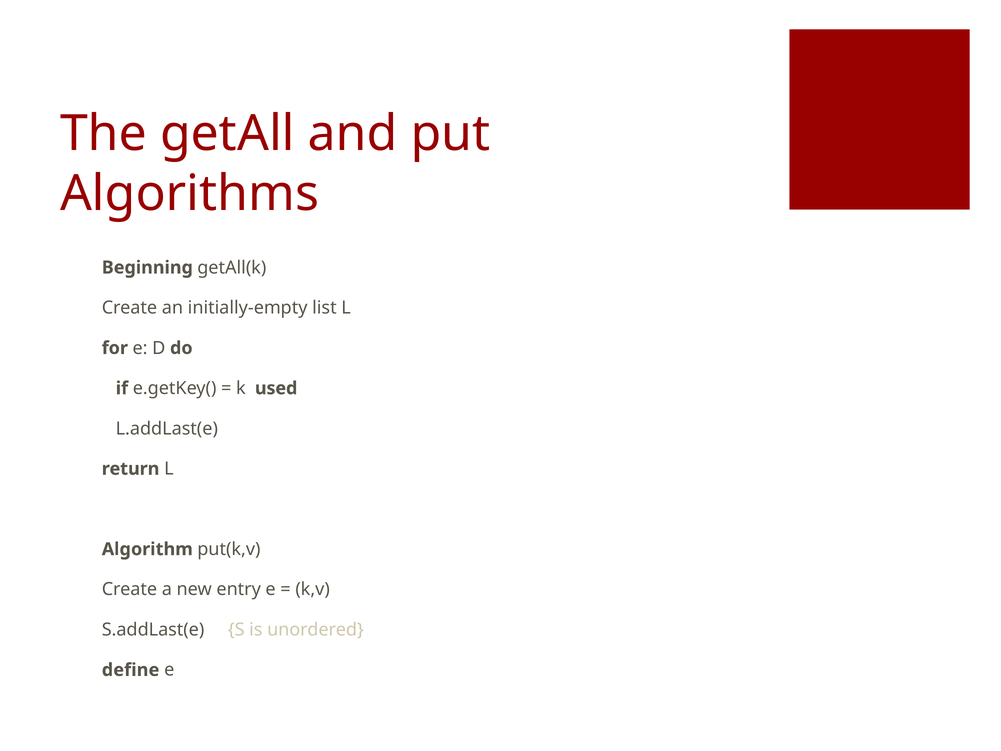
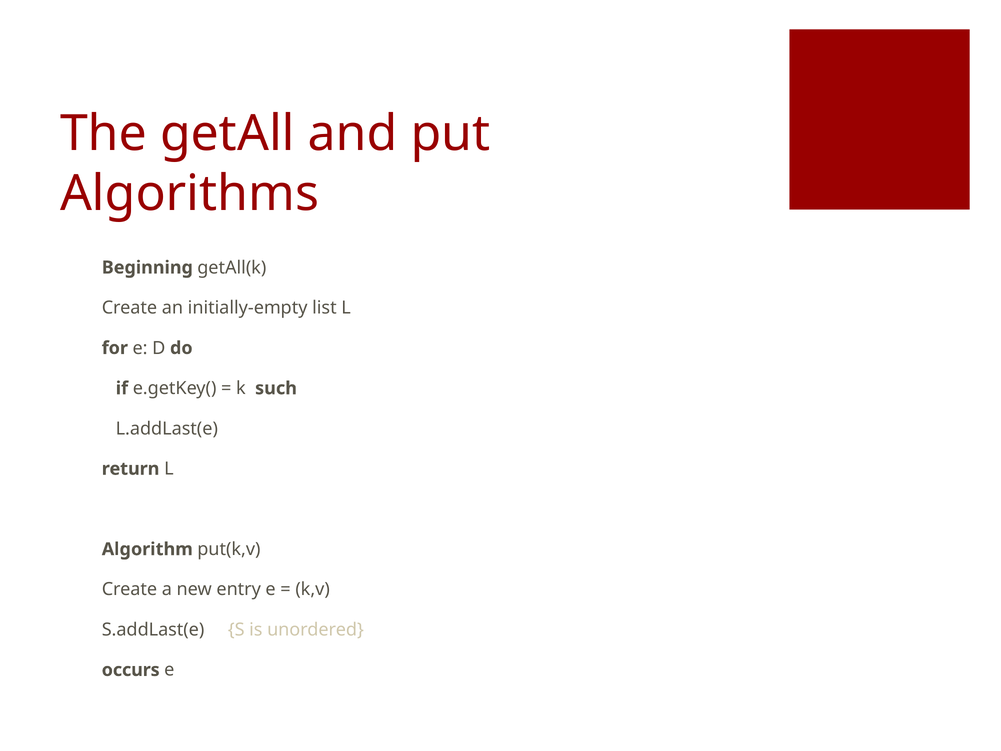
used: used -> such (276, 388)
define: define -> occurs (131, 670)
